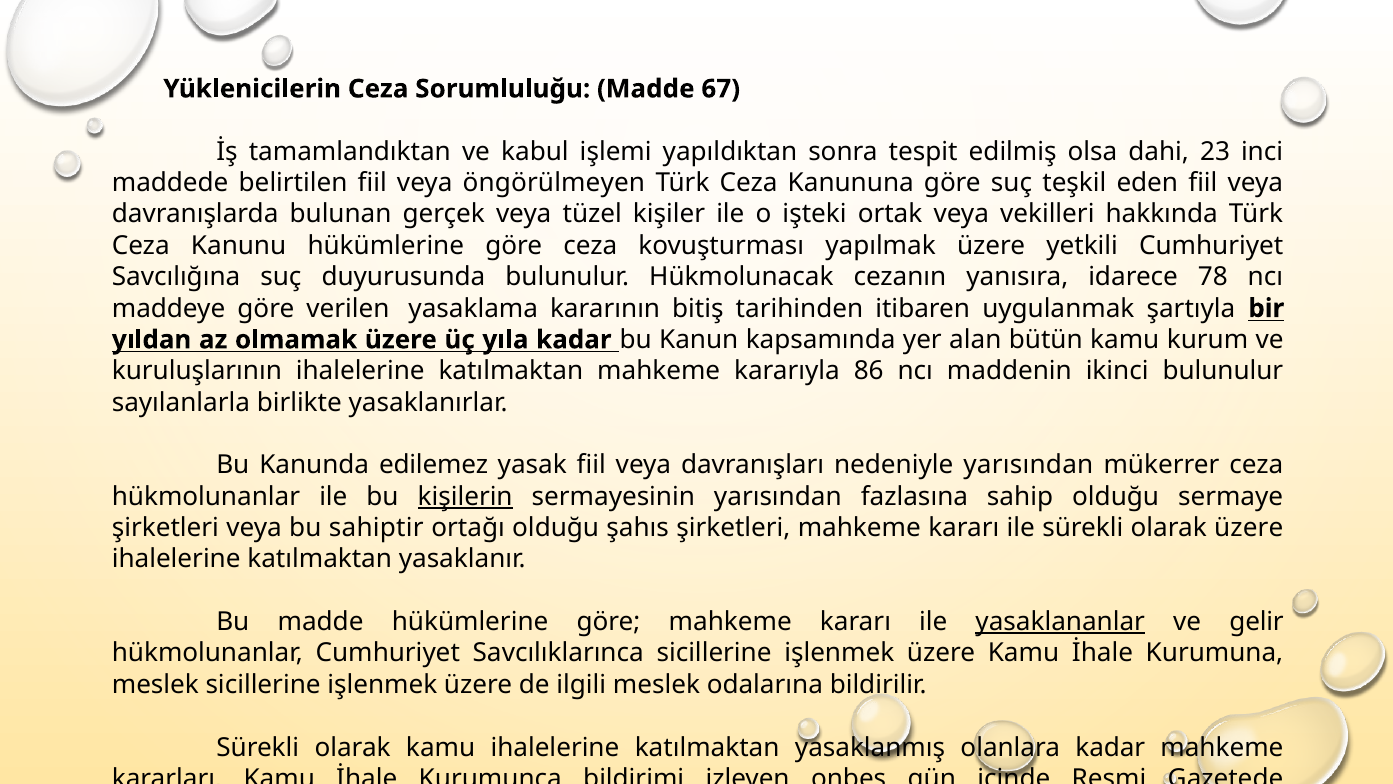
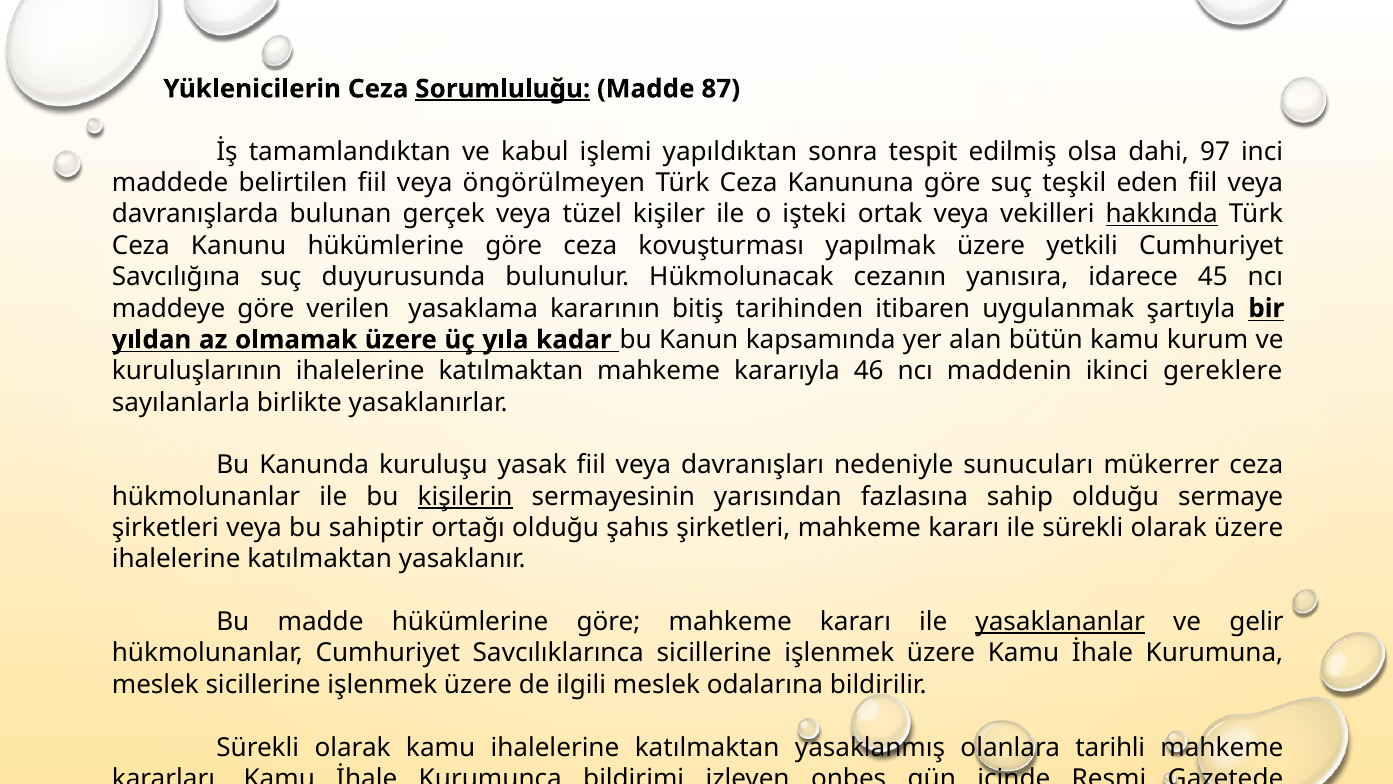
Sorumluluğu underline: none -> present (503, 89)
67: 67 -> 87 (721, 89)
23: 23 -> 97 (1215, 152)
hakkında underline: none -> present (1162, 214)
78: 78 -> 45 (1213, 277)
86: 86 -> 46 (869, 371)
ikinci bulunulur: bulunulur -> gereklere (1223, 371)
edilemez: edilemez -> kuruluşu (433, 465)
nedeniyle yarısından: yarısından -> sunucuları (1028, 465)
olanlara kadar: kadar -> tarihli (1110, 747)
